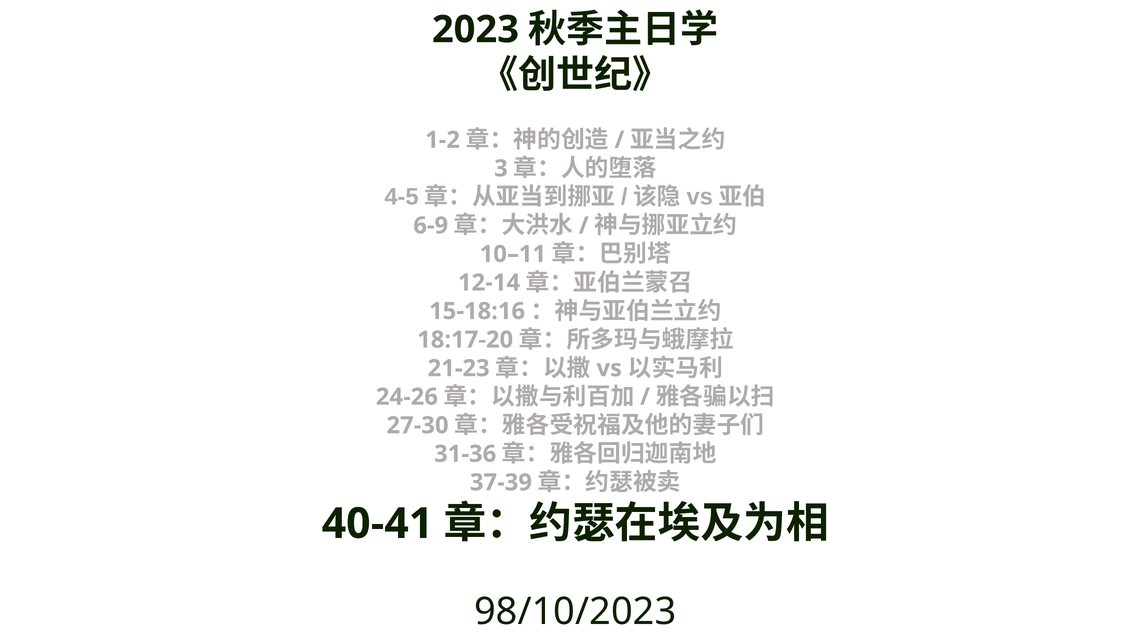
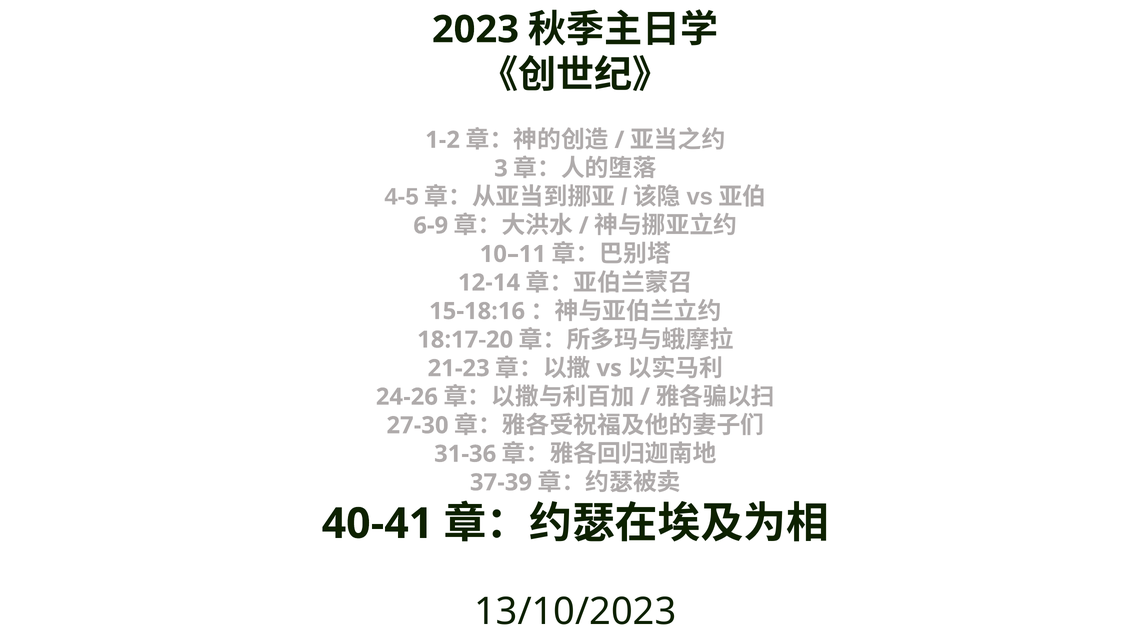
98/10/2023: 98/10/2023 -> 13/10/2023 (575, 612)
